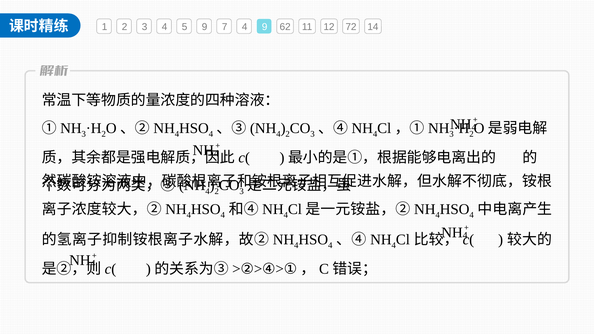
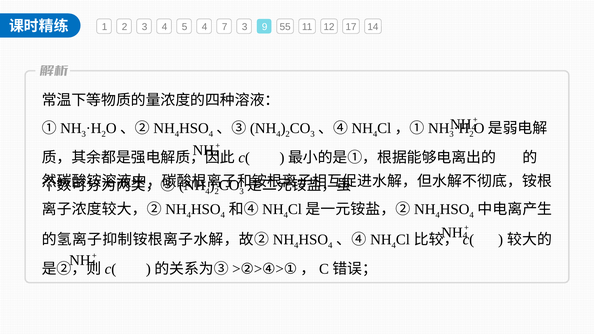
5 9: 9 -> 4 (205, 27)
7 4: 4 -> 3 (245, 27)
62: 62 -> 55 (285, 27)
72: 72 -> 17 (351, 27)
